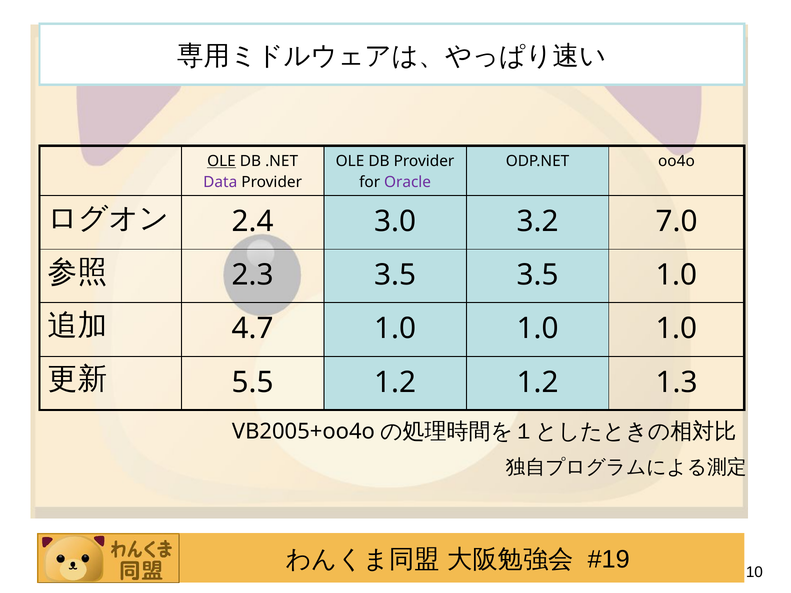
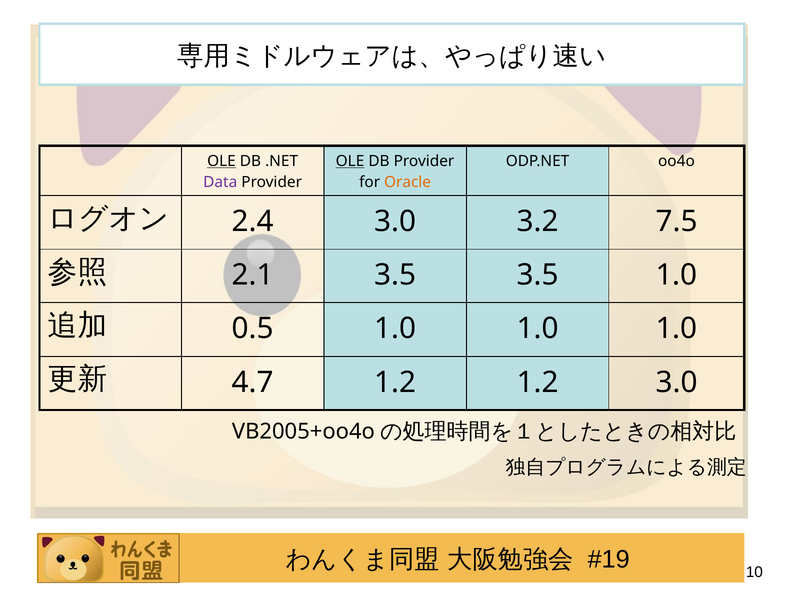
OLE underline: none -> present (350, 161)
Oracle colour: purple -> orange (408, 182)
7.0: 7.0 -> 7.5 (677, 222)
2.3: 2.3 -> 2.1 (253, 275)
4.7: 4.7 -> 0.5 (253, 329)
5.5: 5.5 -> 4.7 (253, 382)
1.2 1.3: 1.3 -> 3.0 (677, 382)
